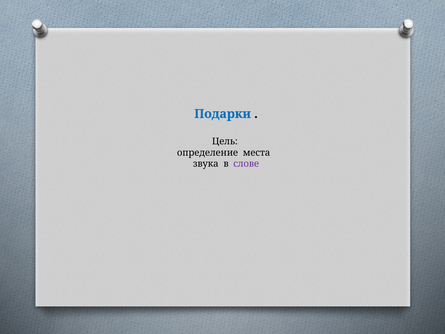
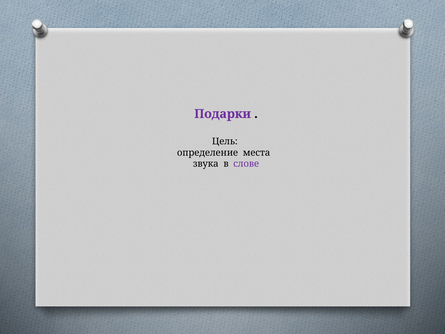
Подарки colour: blue -> purple (223, 114)
